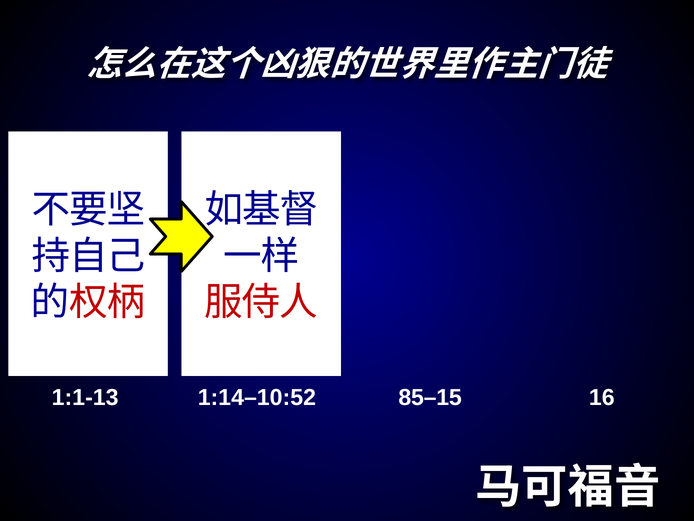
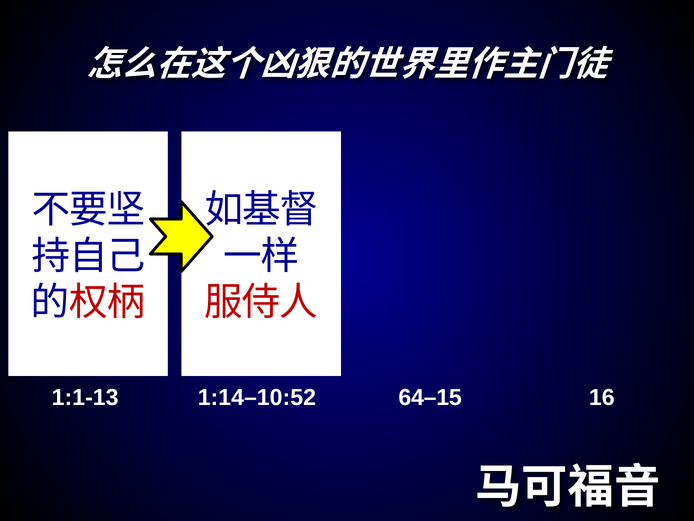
85–15: 85–15 -> 64–15 (430, 397)
